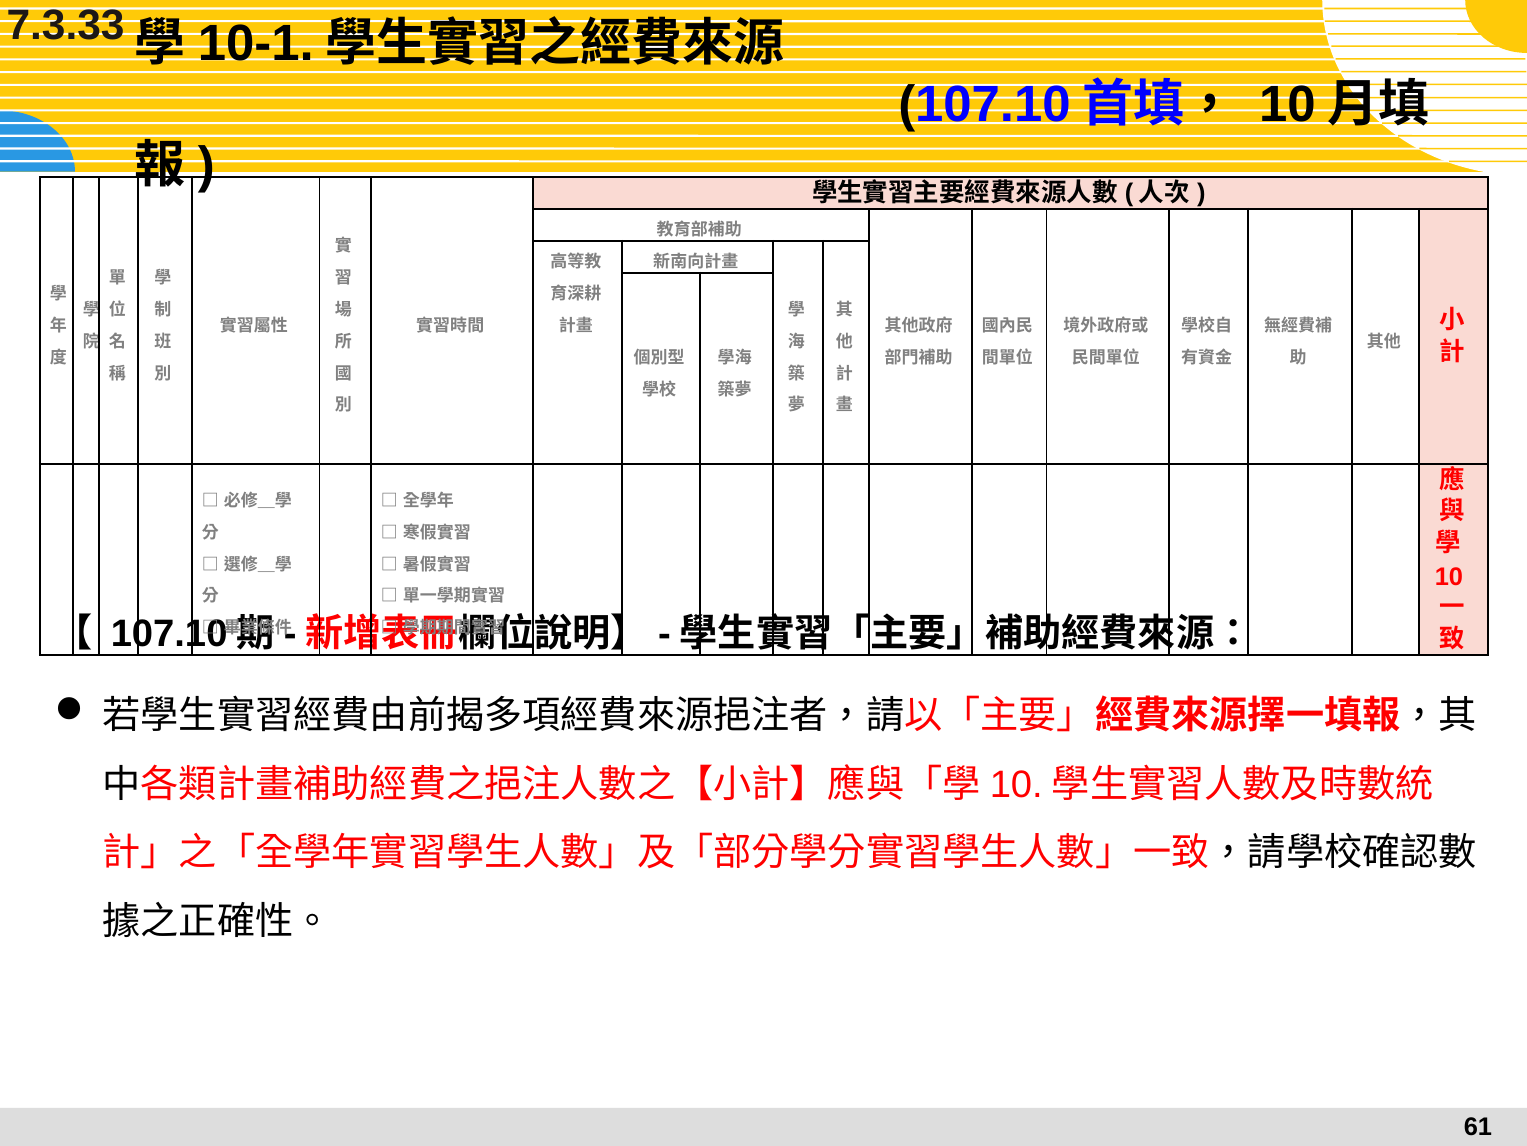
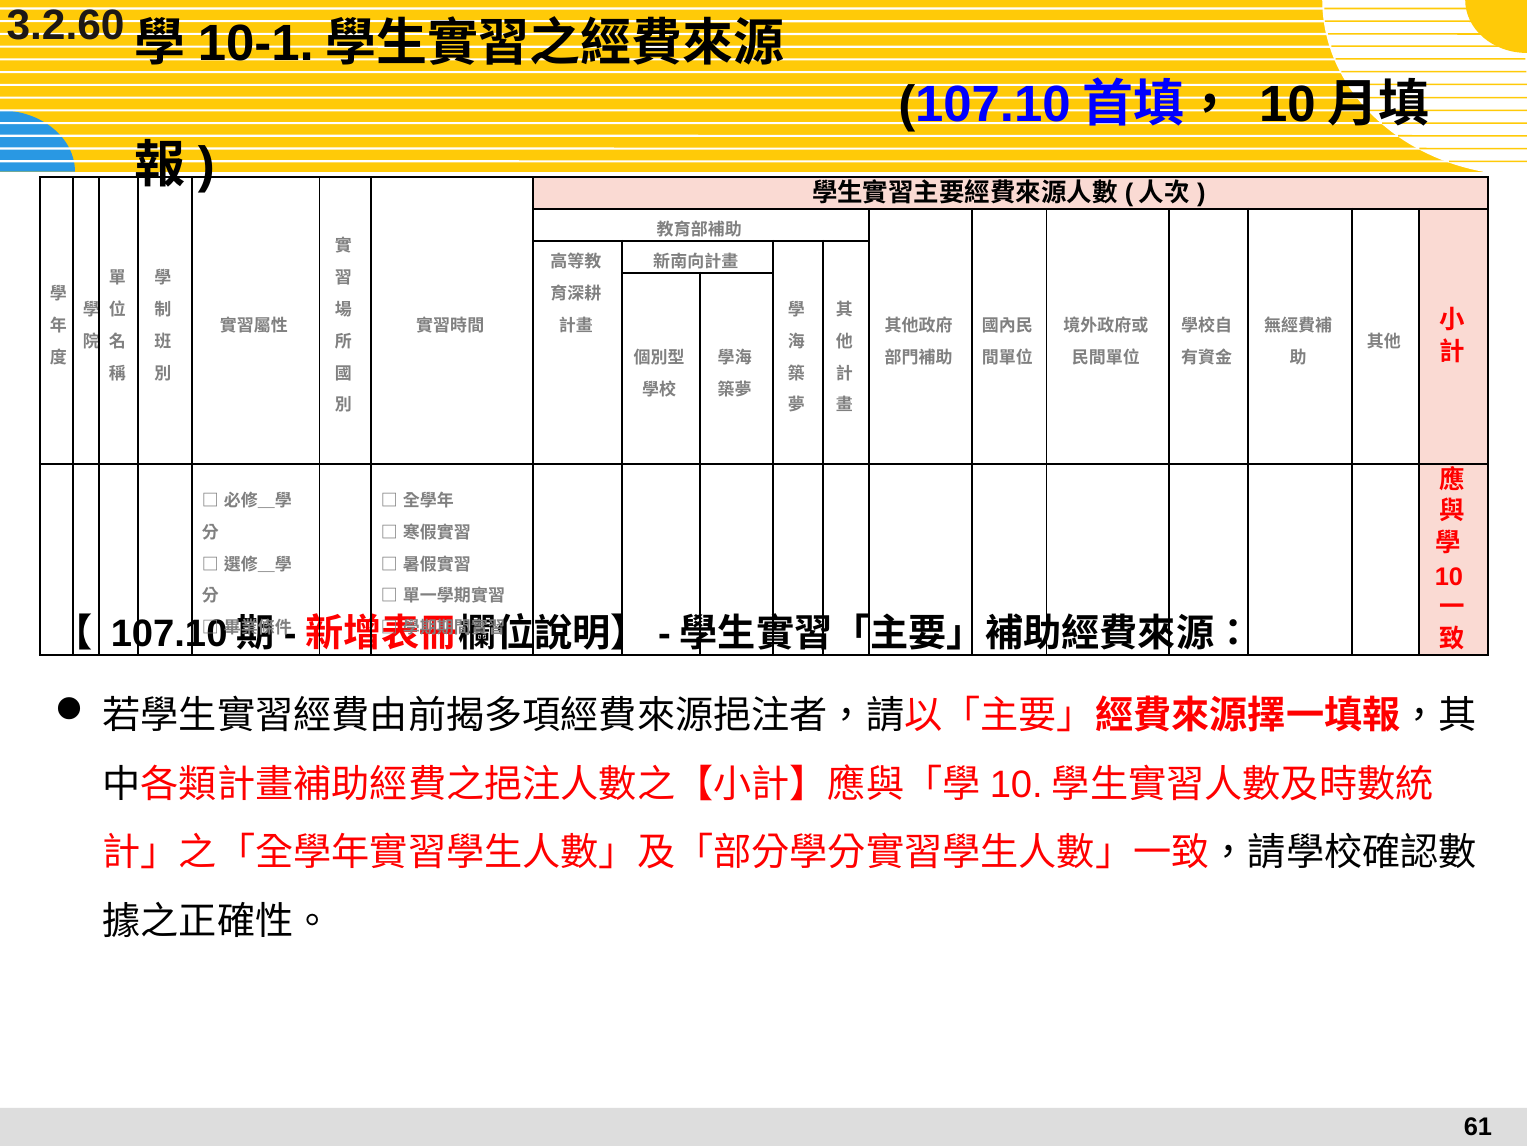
7.3.33: 7.3.33 -> 3.2.60 (66, 26)
